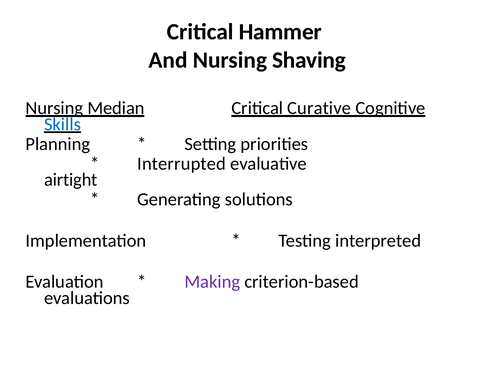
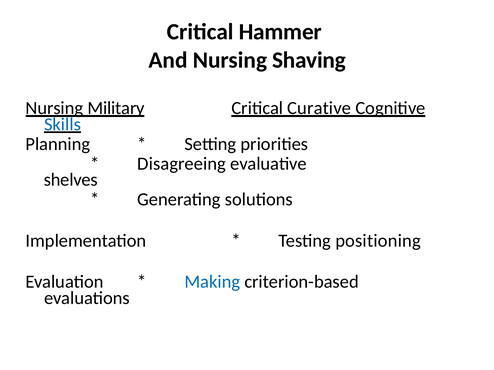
Median: Median -> Military (116, 108)
Interrupted: Interrupted -> Disagreeing (182, 164)
airtight: airtight -> shelves (71, 180)
interpreted: interpreted -> positioning (378, 241)
Making colour: purple -> blue (212, 282)
